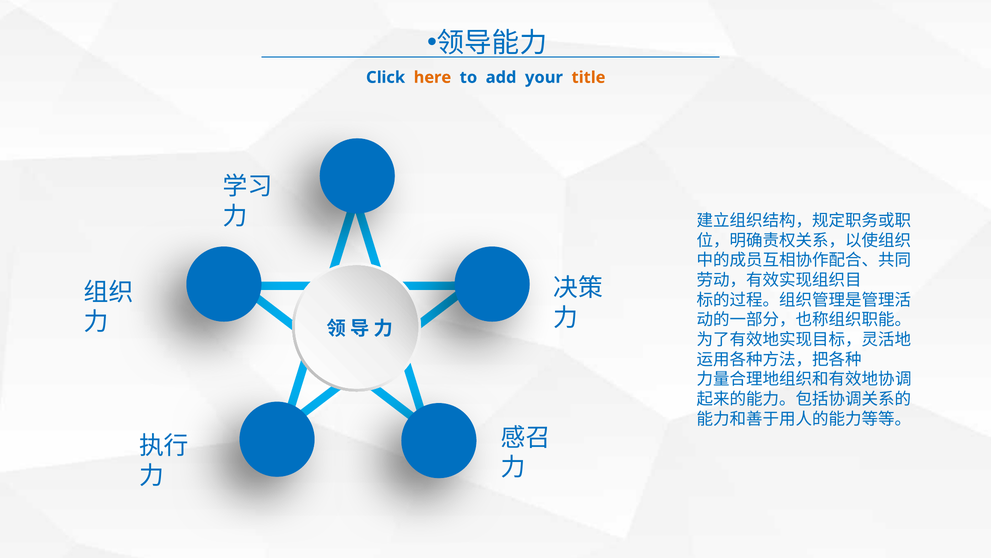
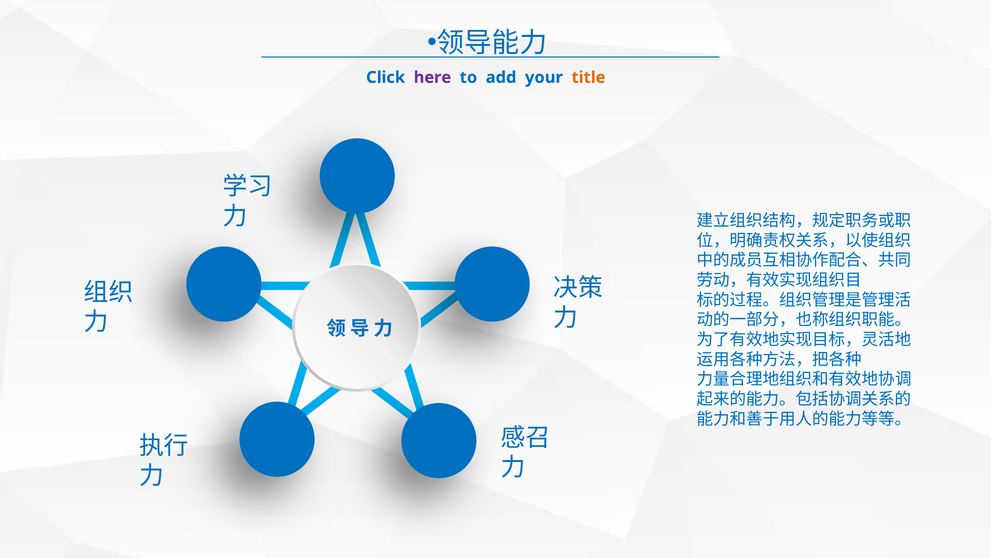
here colour: orange -> purple (432, 77)
